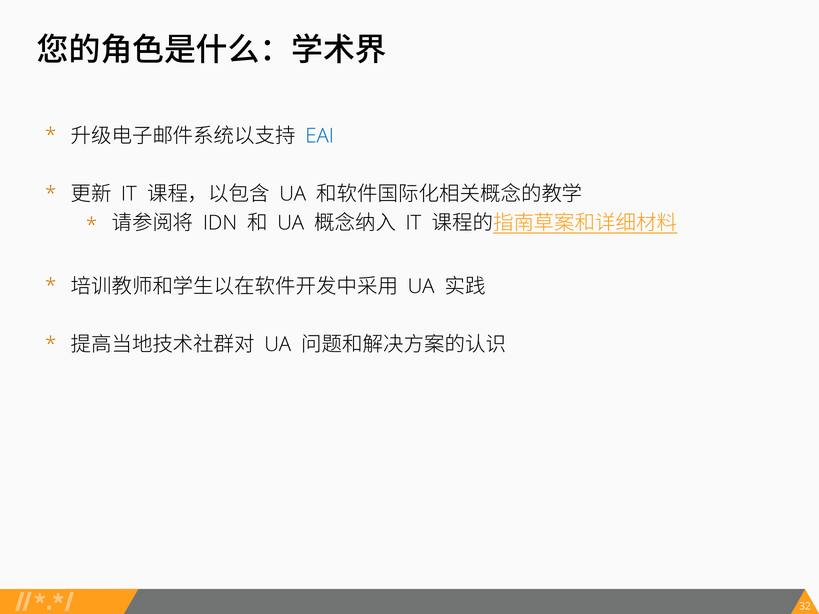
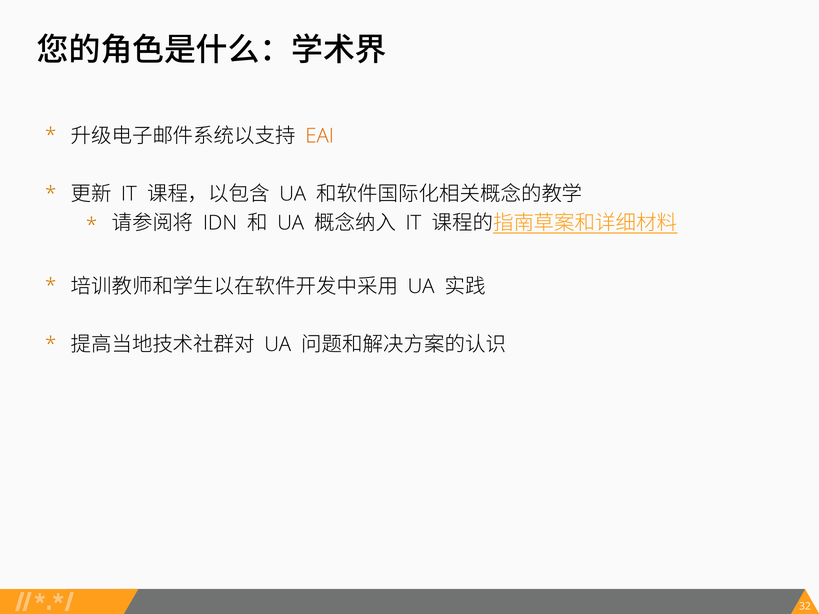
EAI colour: blue -> orange (320, 136)
